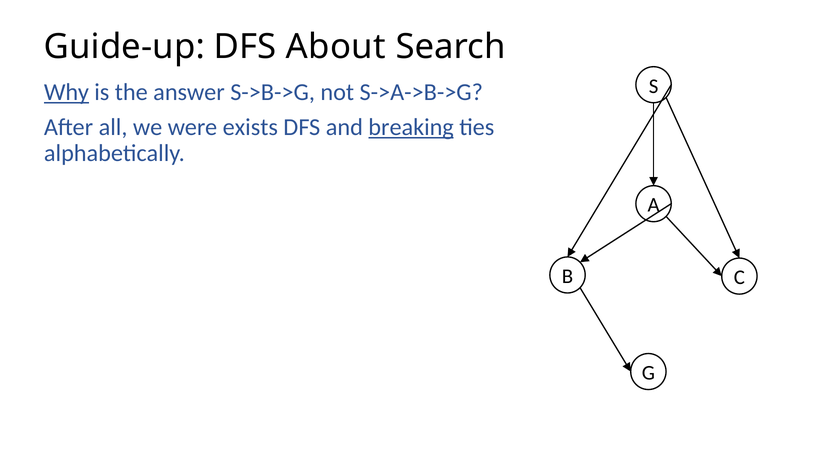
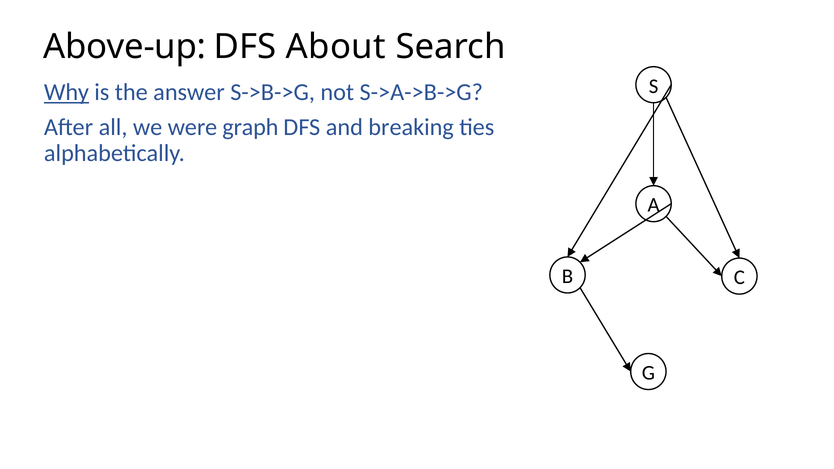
Guide-up: Guide-up -> Above-up (125, 47)
exists: exists -> graph (250, 127)
breaking underline: present -> none (411, 127)
